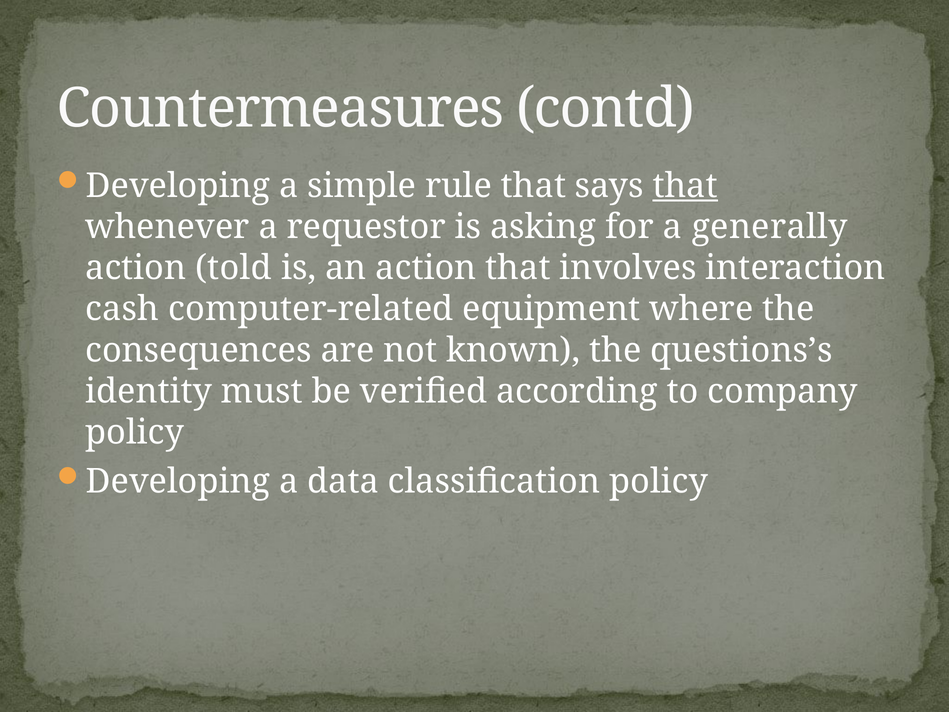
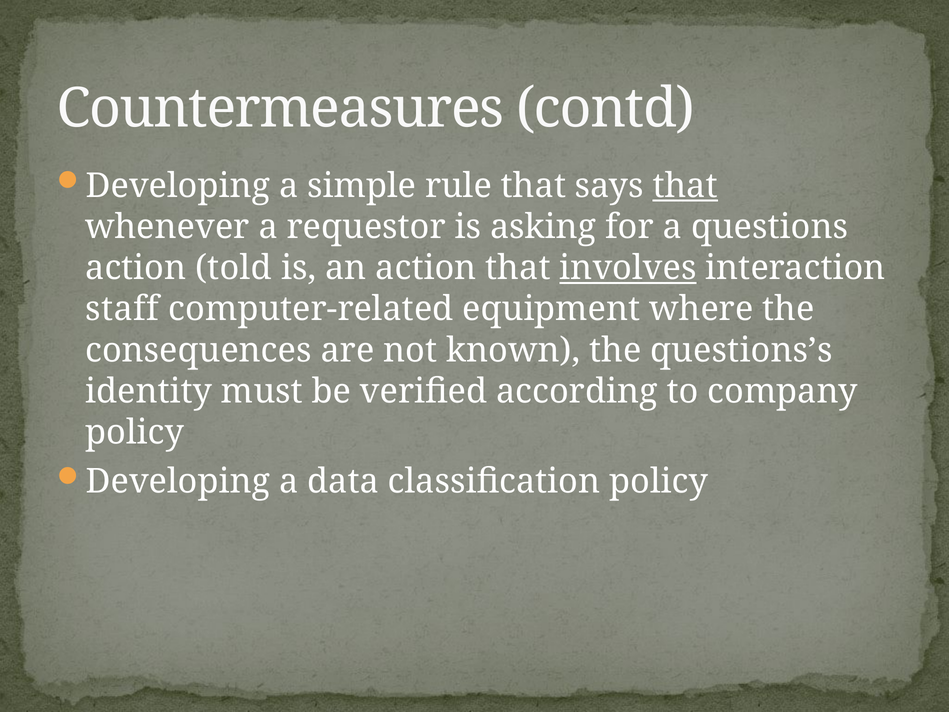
generally: generally -> questions (770, 227)
involves underline: none -> present (628, 268)
cash: cash -> staff (122, 309)
